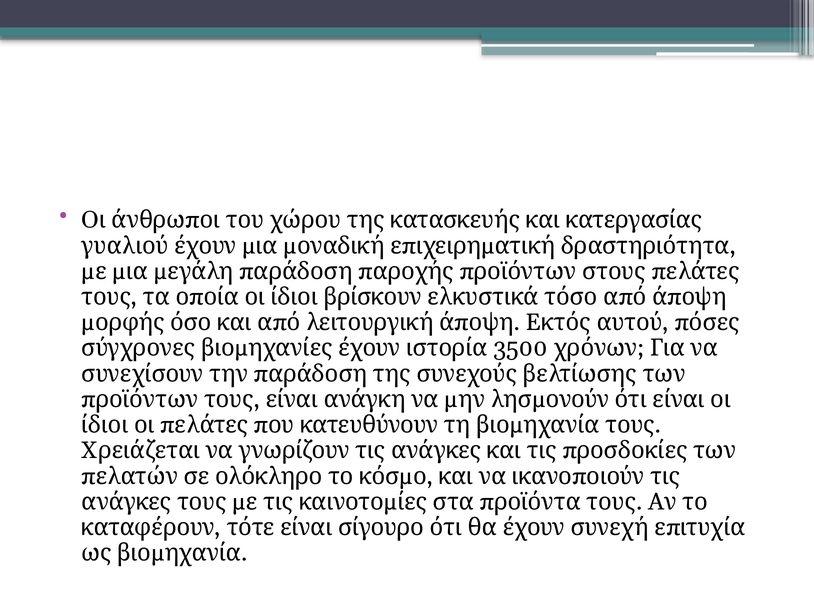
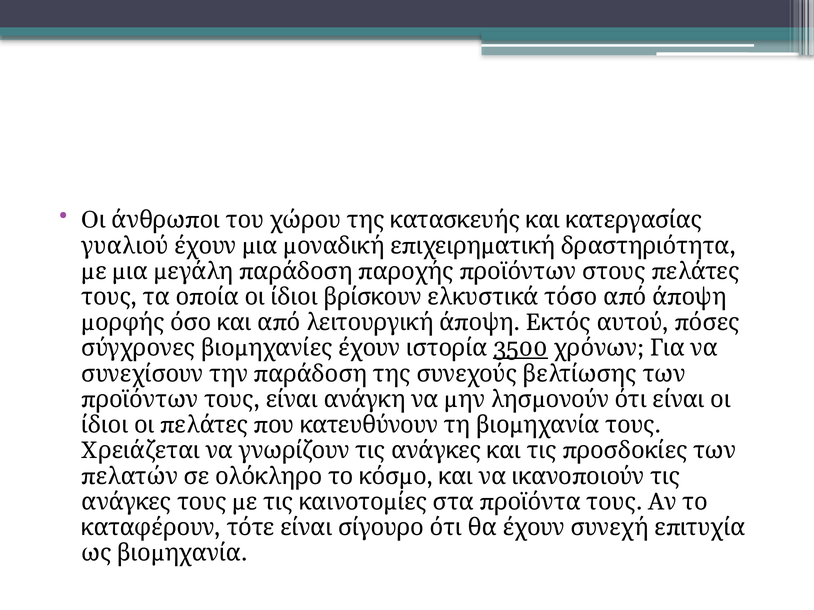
3500 underline: none -> present (520, 348)
